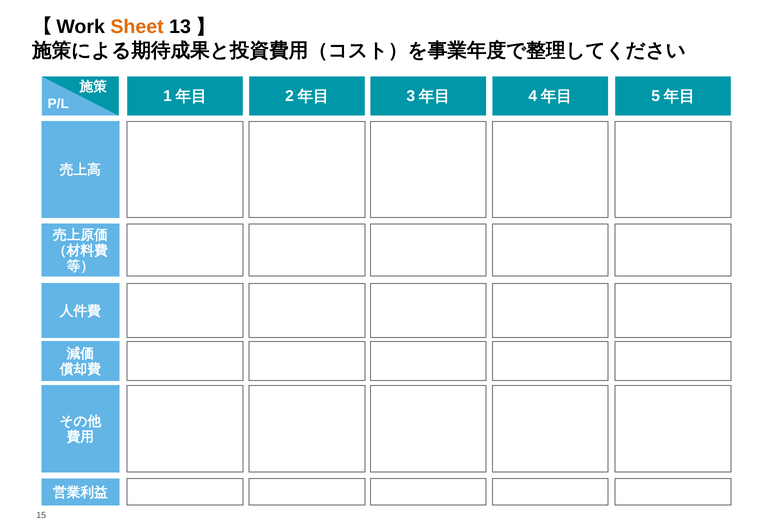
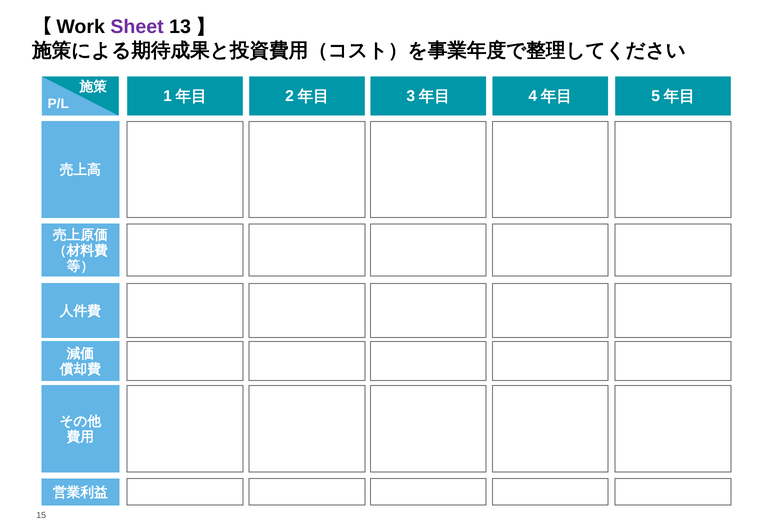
Sheet colour: orange -> purple (137, 27)
